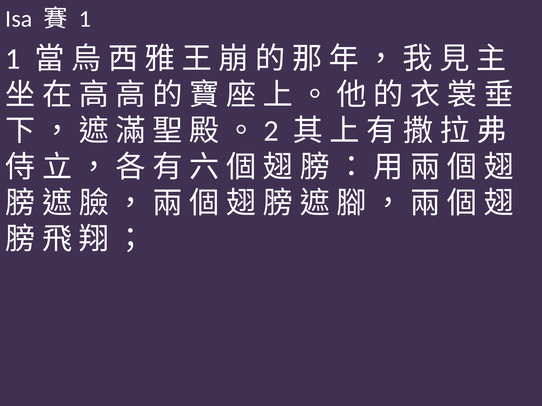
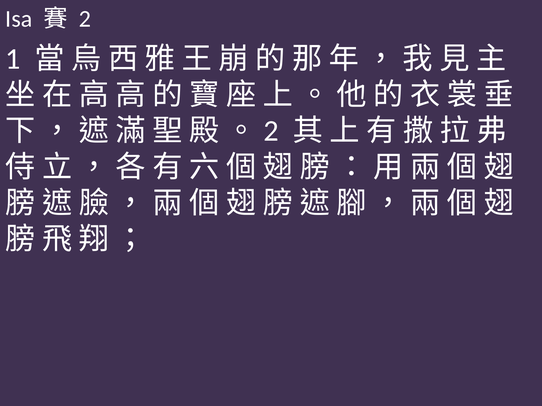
1: 1 -> 2 (85, 19)
